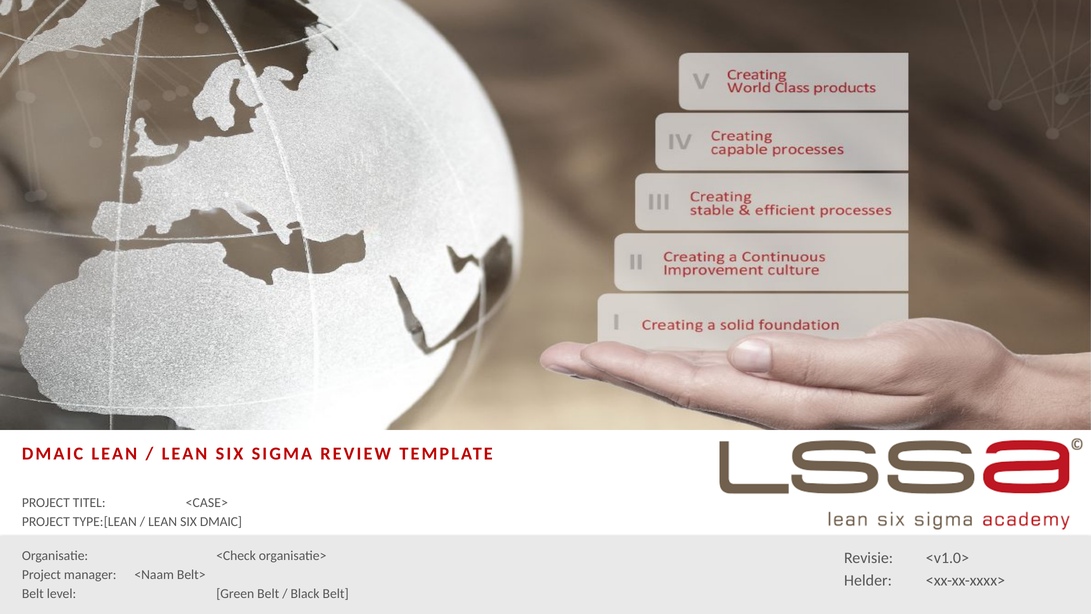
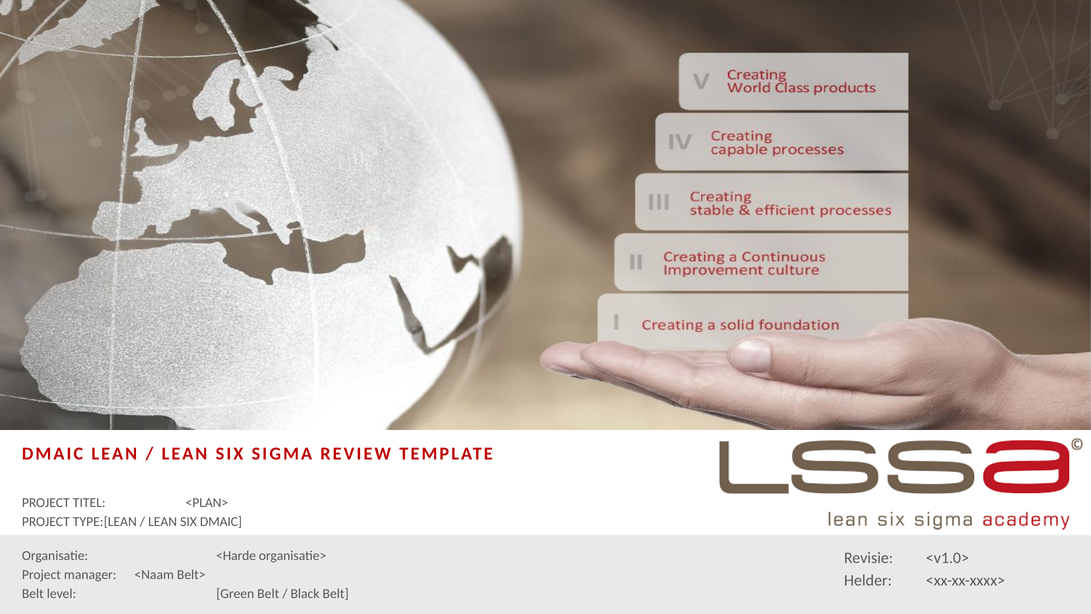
<CASE>: <CASE> -> <PLAN> (207, 502)
<Check: <Check -> <Harde (236, 555)
